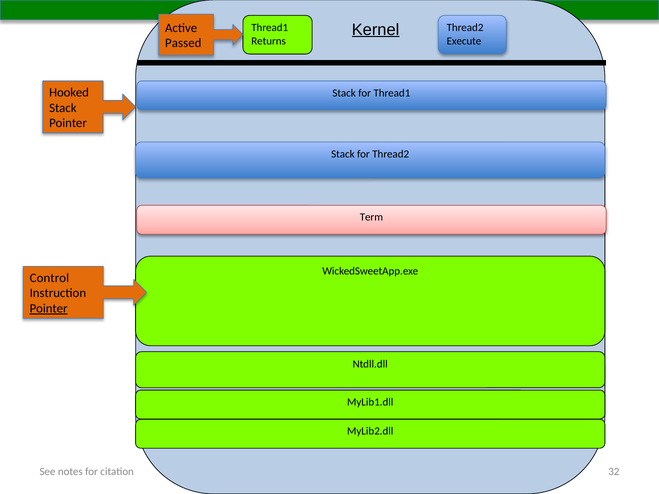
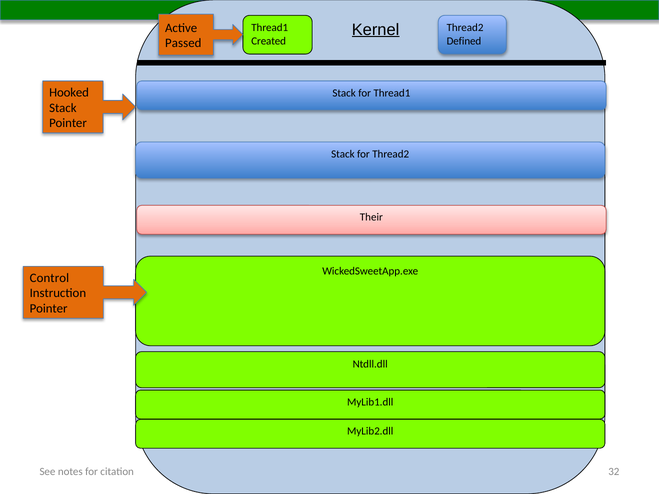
Returns: Returns -> Created (269, 41)
Execute: Execute -> Defined (464, 41)
Term: Term -> Their (371, 217)
Pointer underline: present -> none (49, 309)
